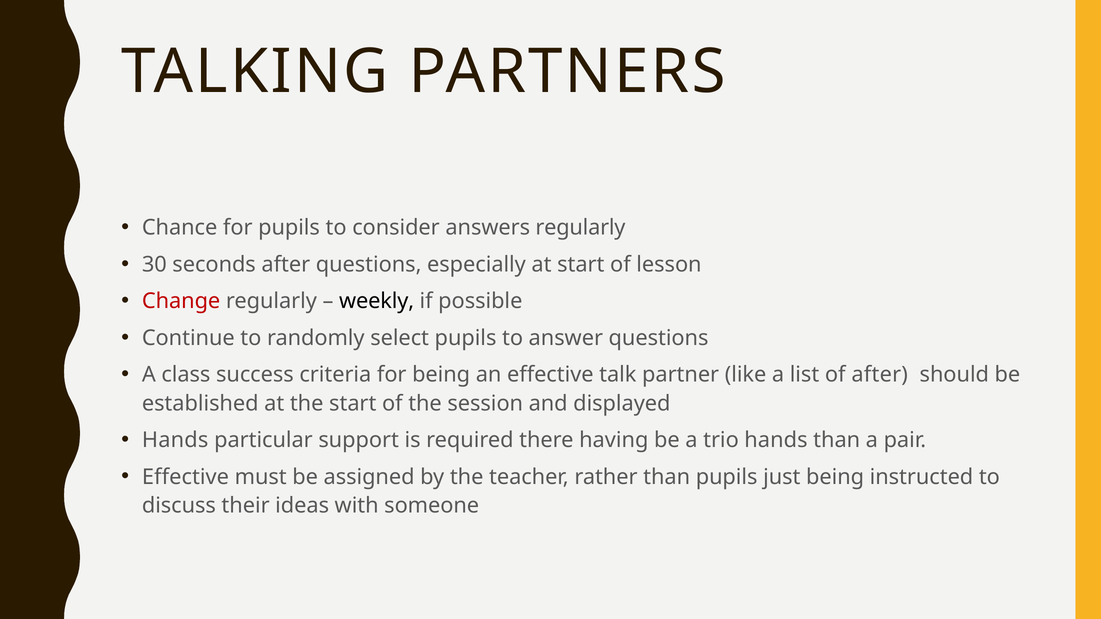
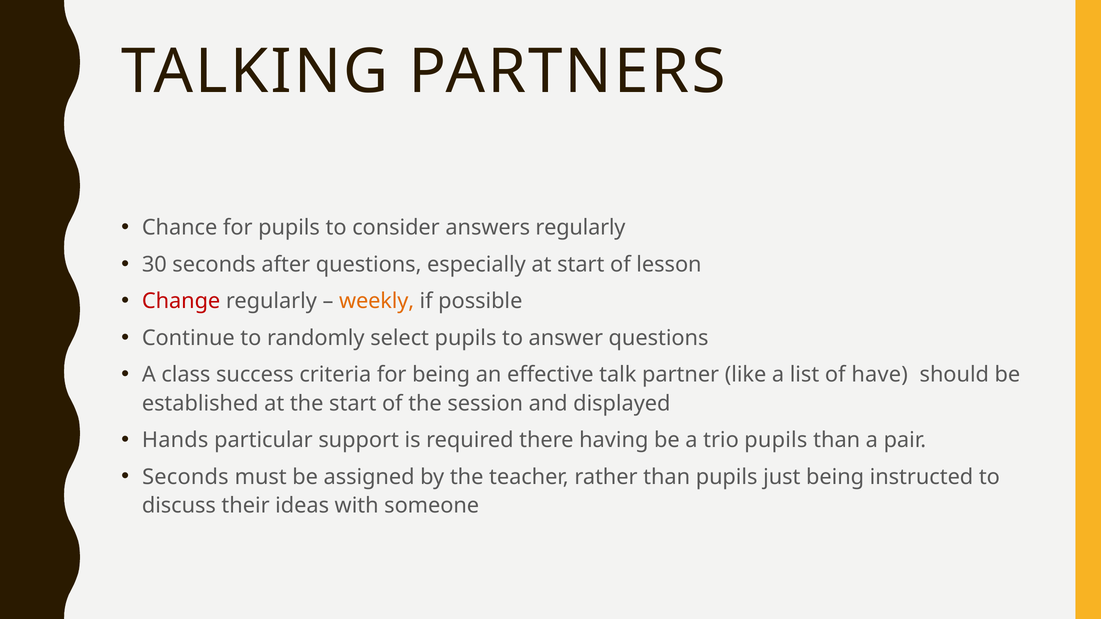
weekly colour: black -> orange (377, 301)
of after: after -> have (880, 375)
trio hands: hands -> pupils (776, 440)
Effective: Effective -> Seconds (185, 477)
